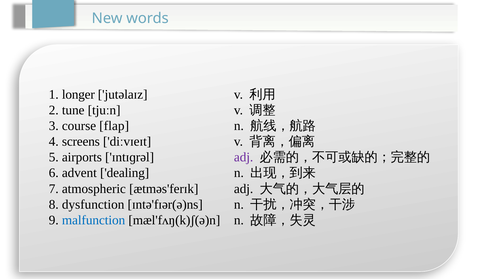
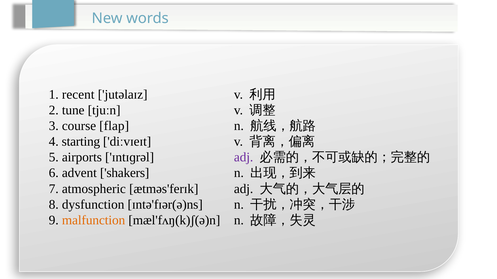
longer: longer -> recent (78, 95)
screens: screens -> starting (81, 142)
dealing: dealing -> shakers (125, 173)
malfunction colour: blue -> orange (94, 221)
